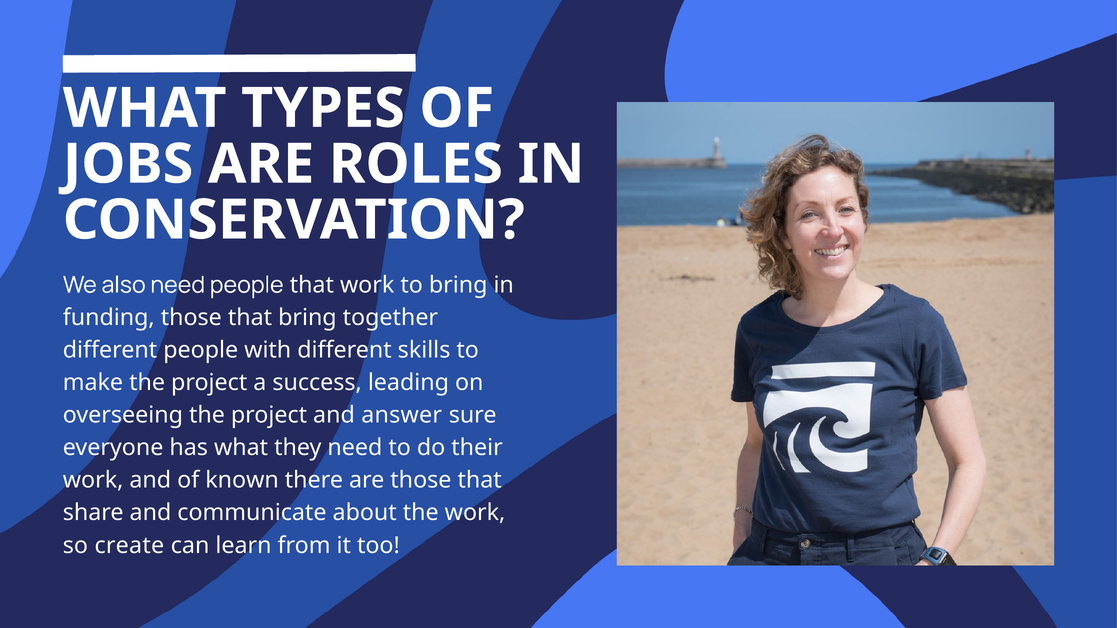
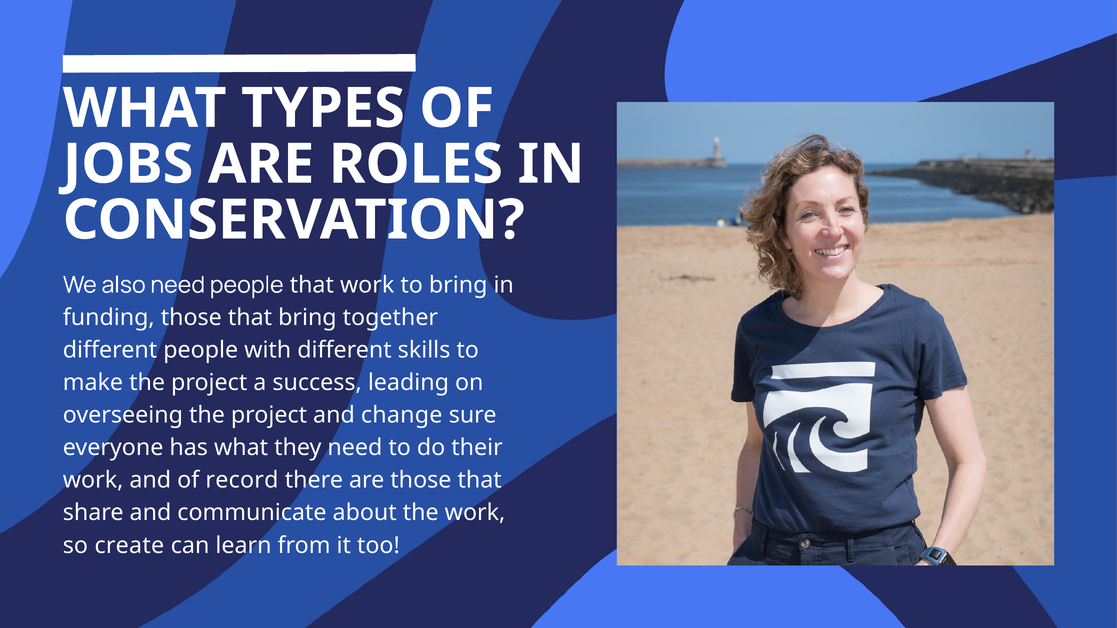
answer: answer -> change (402, 415)
known: known -> record (242, 481)
